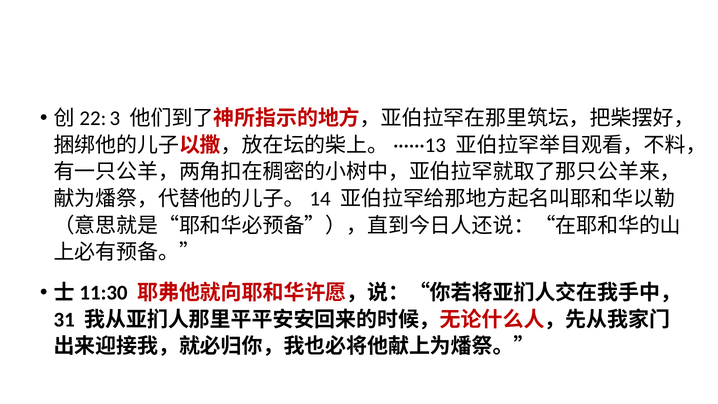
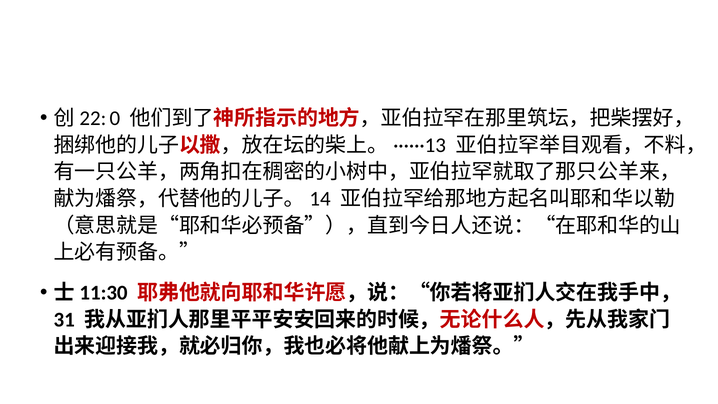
3: 3 -> 0 (115, 118)
